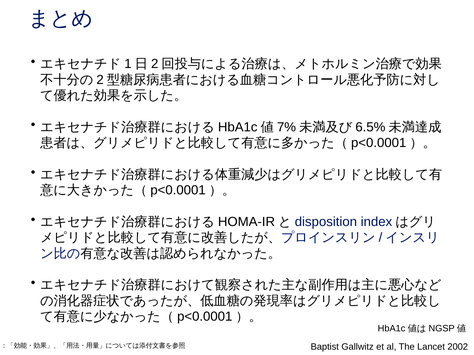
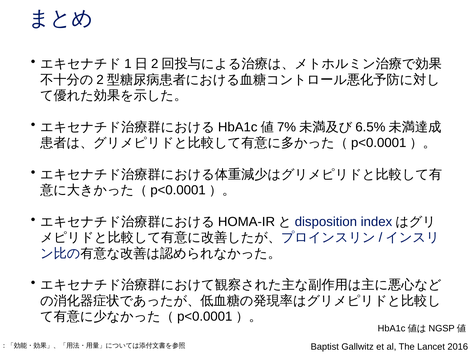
2002: 2002 -> 2016 (458, 347)
